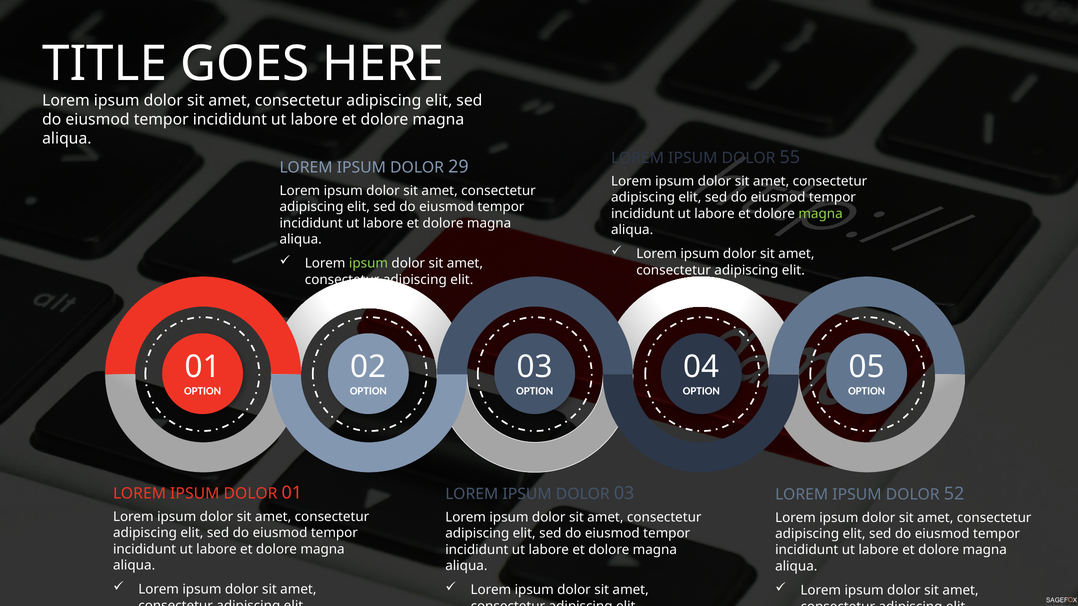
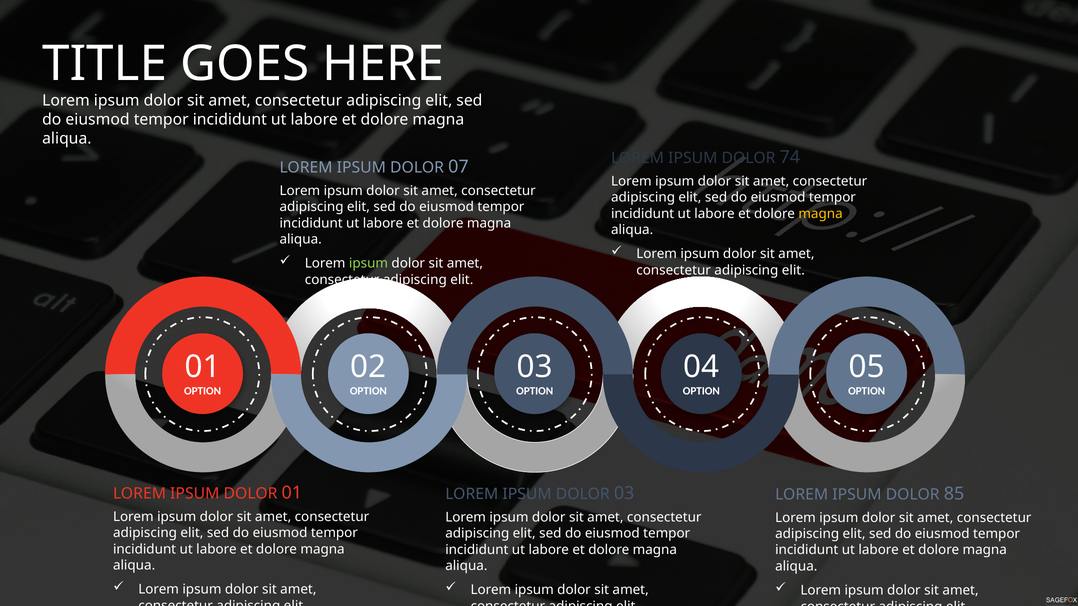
55: 55 -> 74 (790, 157)
29: 29 -> 07 (458, 167)
magna colour: light green -> yellow (821, 214)
52: 52 -> 85 (954, 494)
